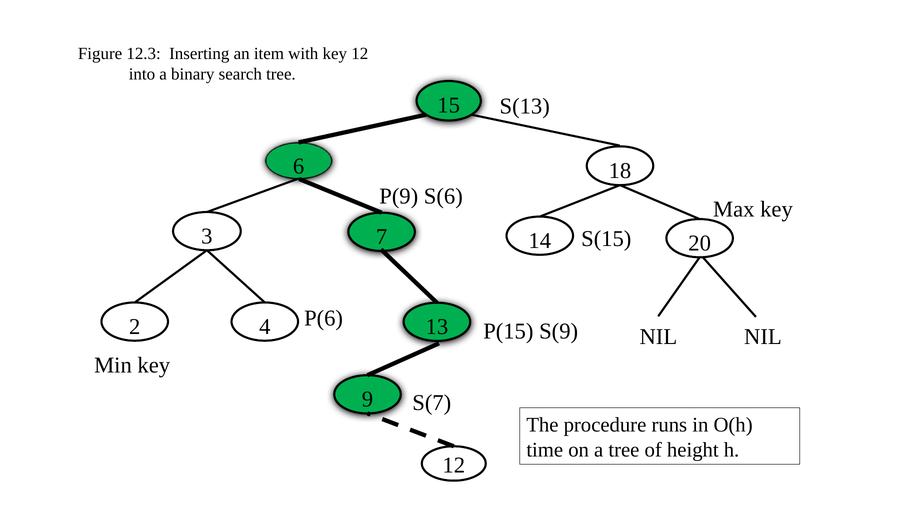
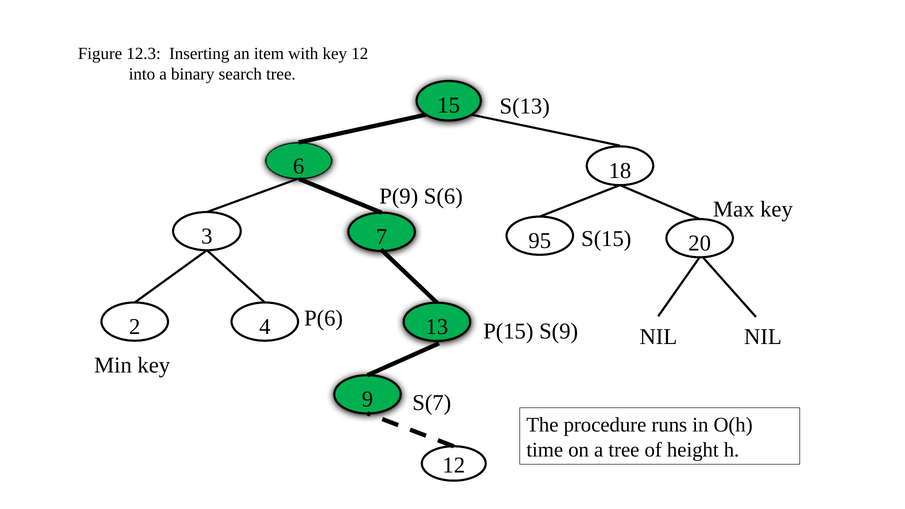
14: 14 -> 95 (540, 241)
